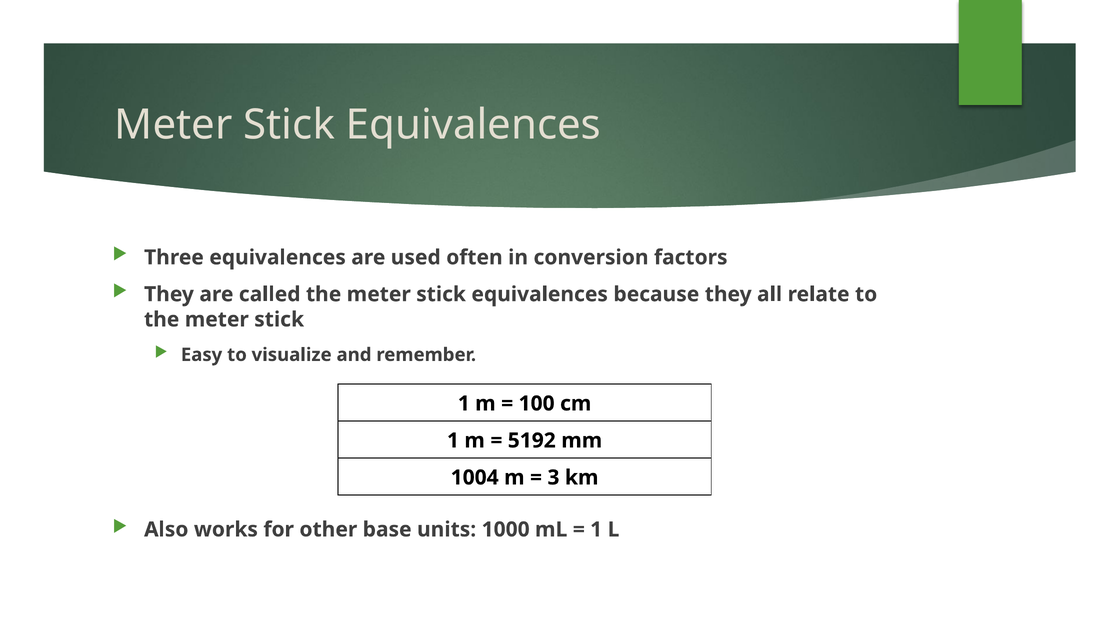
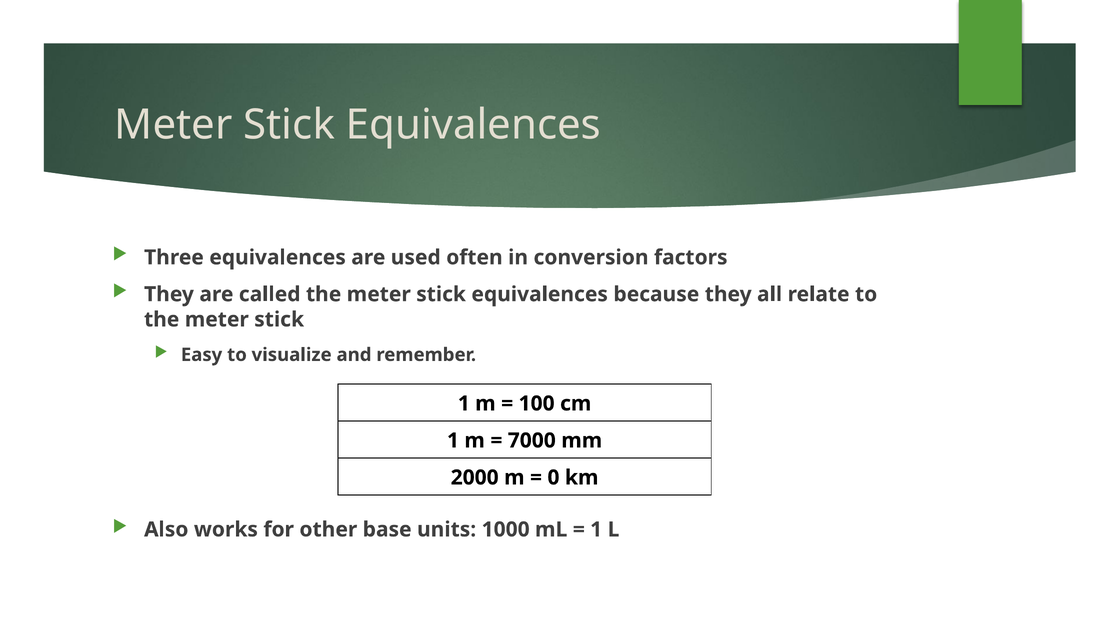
5192: 5192 -> 7000 (532, 441)
1004: 1004 -> 2000 (475, 478)
3: 3 -> 0 (553, 478)
